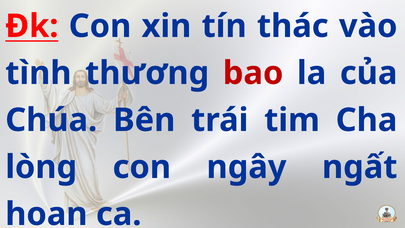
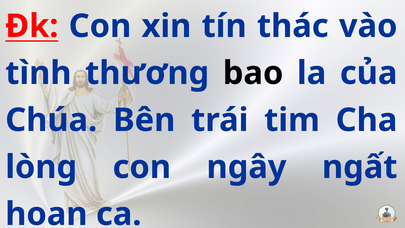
bao colour: red -> black (253, 73)
